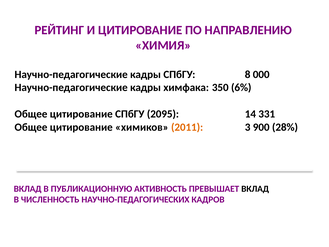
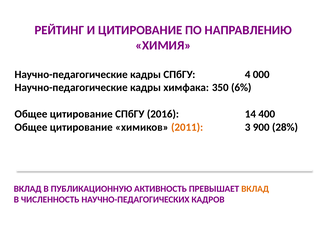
8: 8 -> 4 (248, 74)
2095: 2095 -> 2016 (163, 114)
331: 331 -> 400 (267, 114)
ВКЛАД colour: black -> orange (255, 189)
